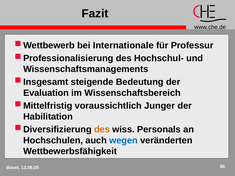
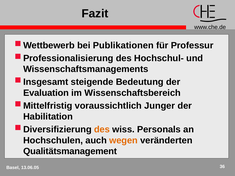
Internationale: Internationale -> Publikationen (123, 45)
wegen colour: blue -> orange (123, 141)
Wettbewerbsfähigkeit: Wettbewerbsfähigkeit -> Qualitätsmanagement (70, 152)
